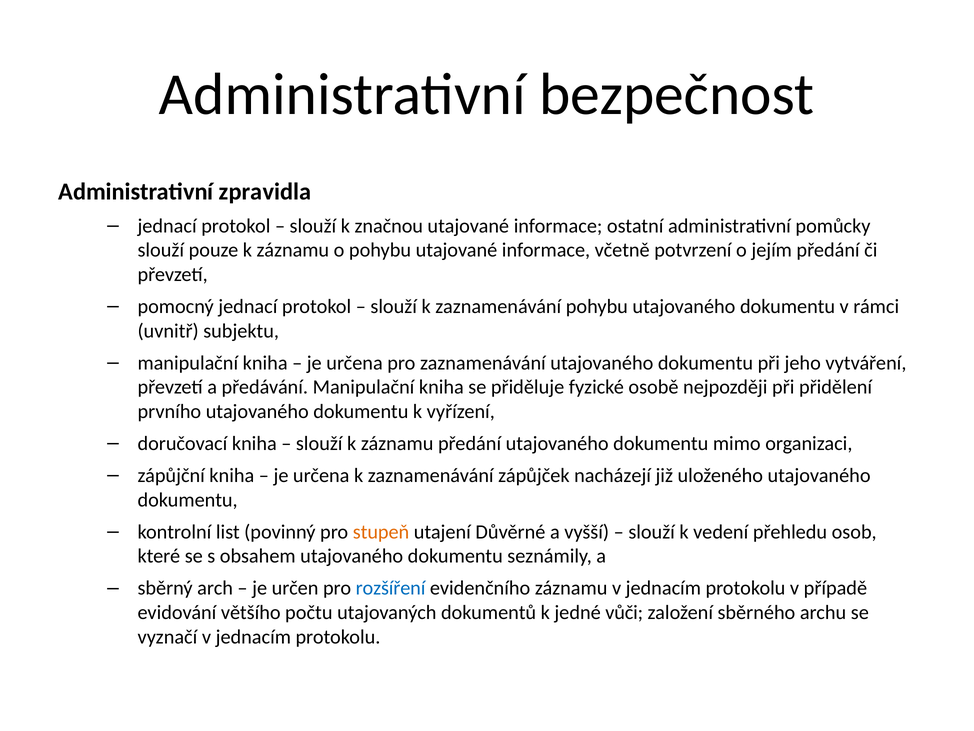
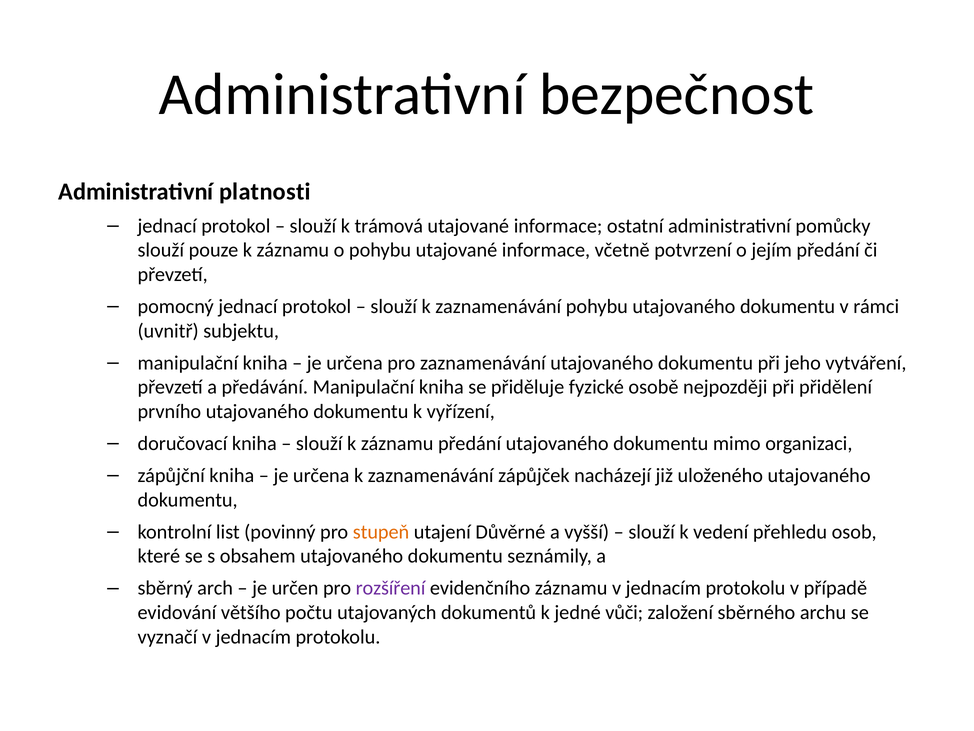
zpravidla: zpravidla -> platnosti (265, 192)
značnou: značnou -> trámová (389, 226)
rozšíření colour: blue -> purple (391, 588)
